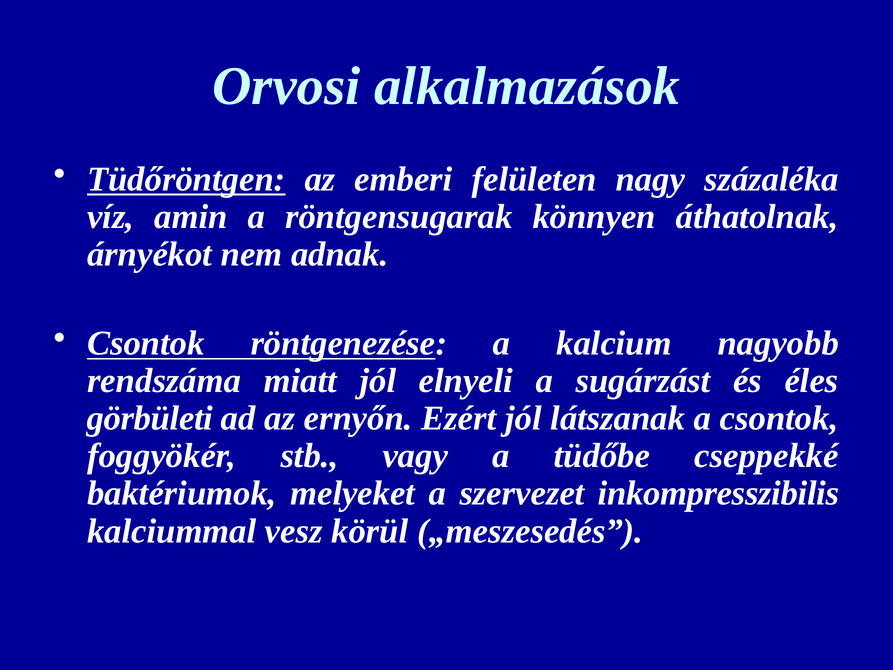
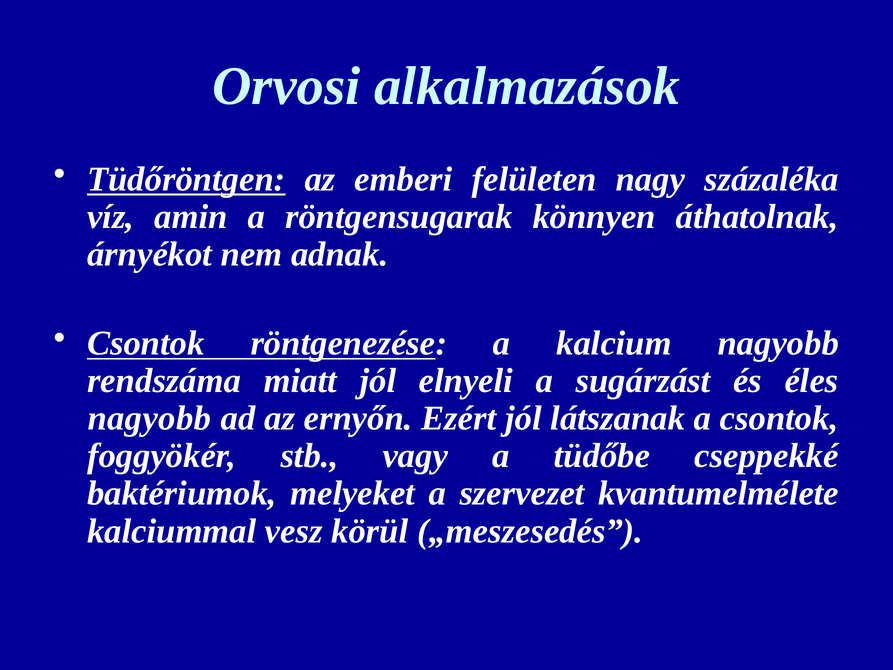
görbületi: görbületi -> nagyobb (149, 418)
inkompresszibilis: inkompresszibilis -> kvantumelmélete (718, 493)
